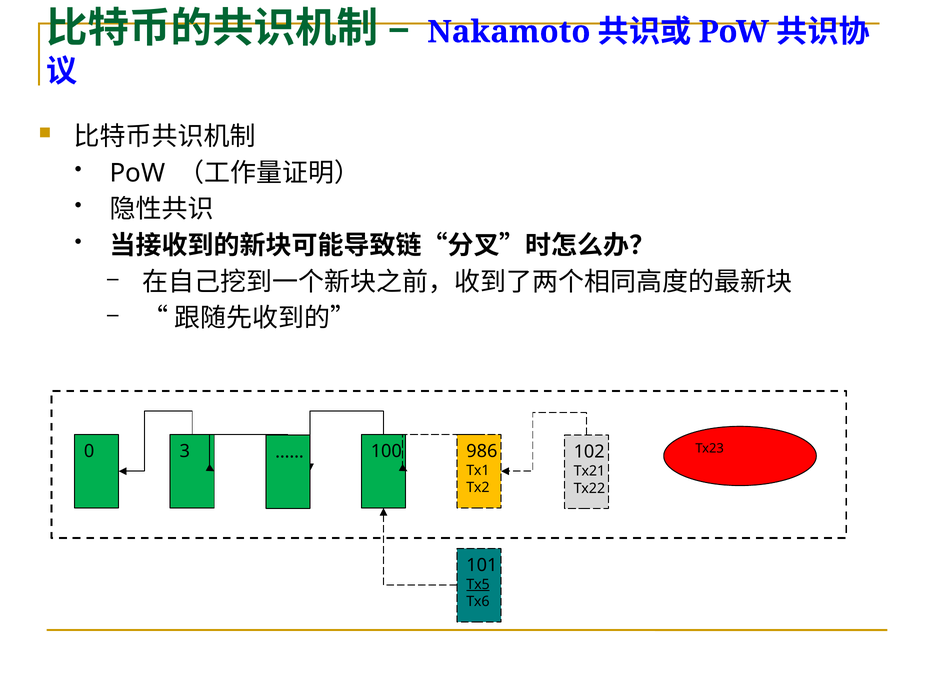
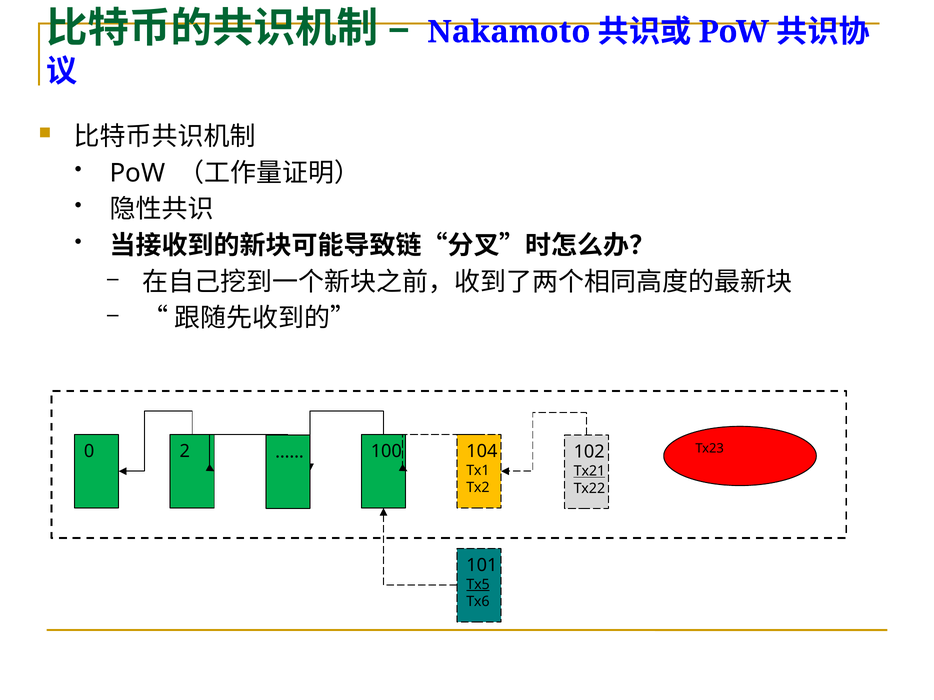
3: 3 -> 2 (185, 452)
986: 986 -> 104 (482, 452)
Tx21 underline: none -> present (589, 472)
